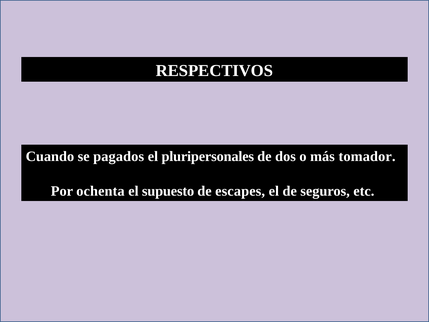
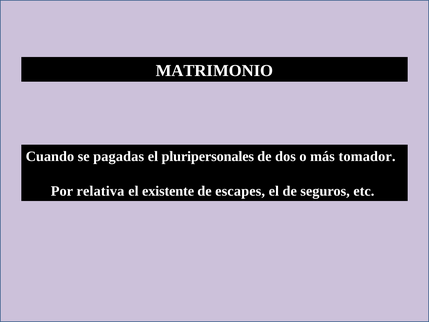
RESPECTIVOS: RESPECTIVOS -> MATRIMONIO (214, 70)
pagados: pagados -> pagadas (119, 156)
ochenta: ochenta -> relativa (100, 191)
supuesto: supuesto -> existente (168, 191)
